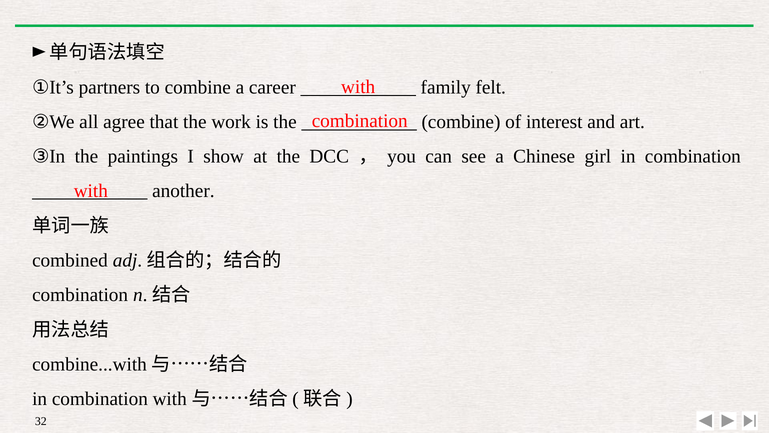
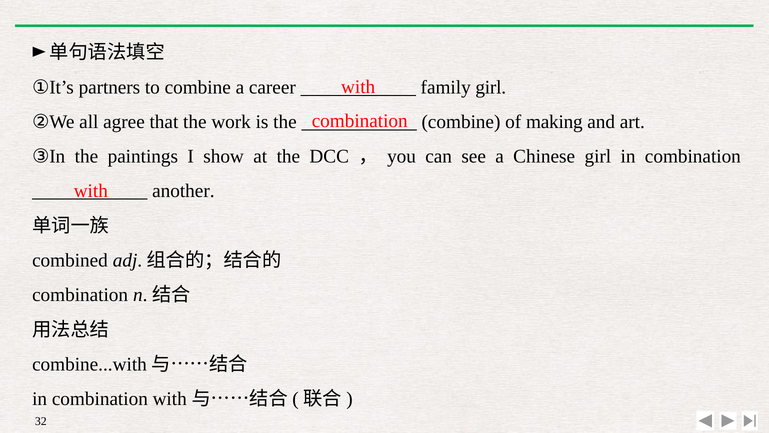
family felt: felt -> girl (491, 87)
interest: interest -> making (554, 122)
